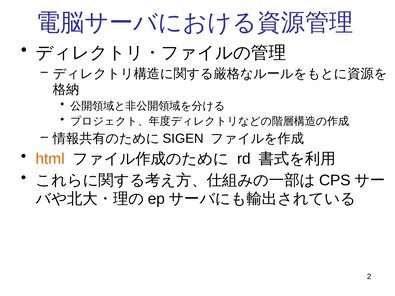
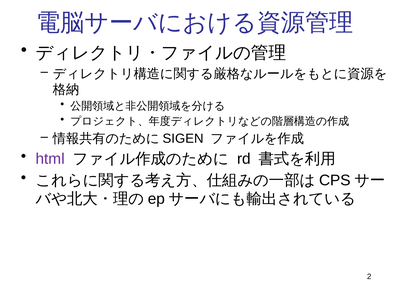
html colour: orange -> purple (50, 159)
